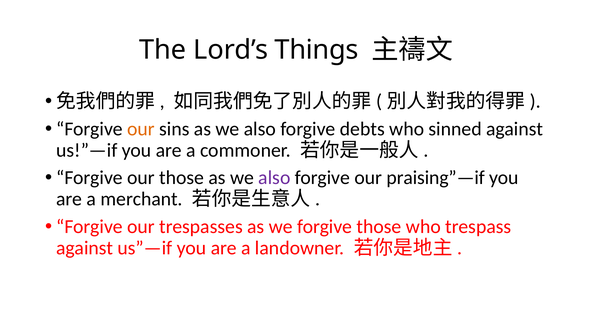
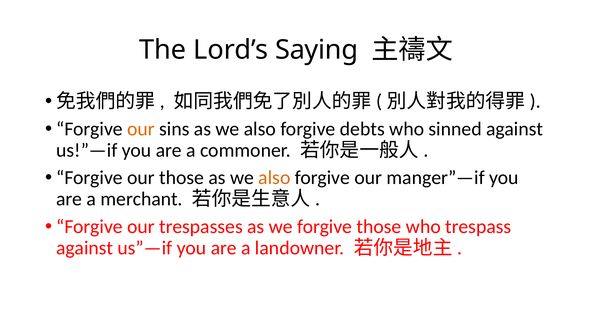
Things: Things -> Saying (317, 50)
also colour: purple -> orange (274, 178)
praising”—if: praising”—if -> manger”—if (436, 178)
